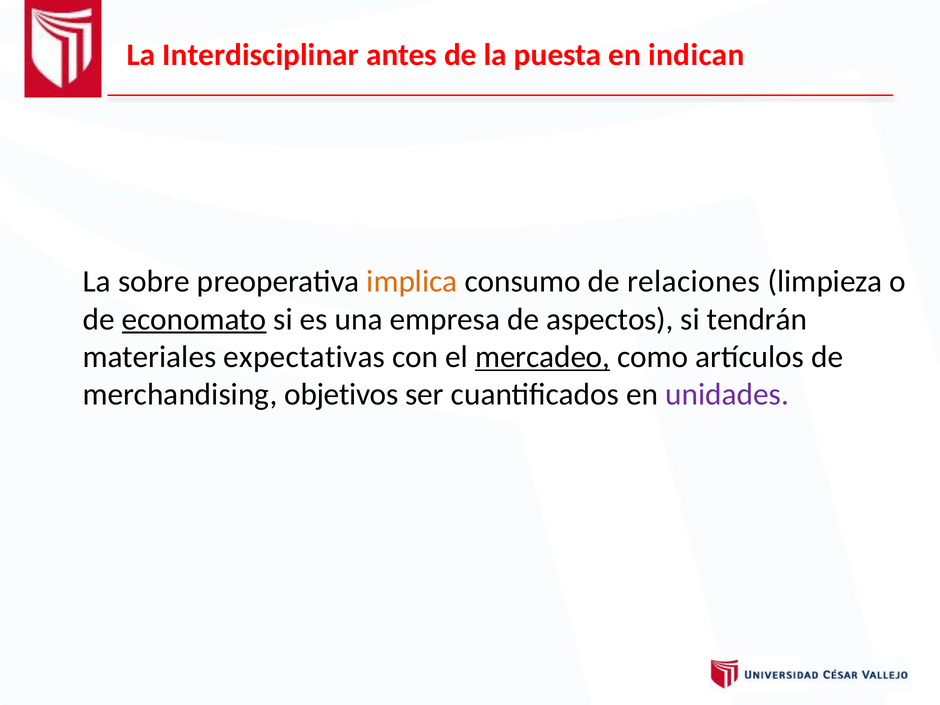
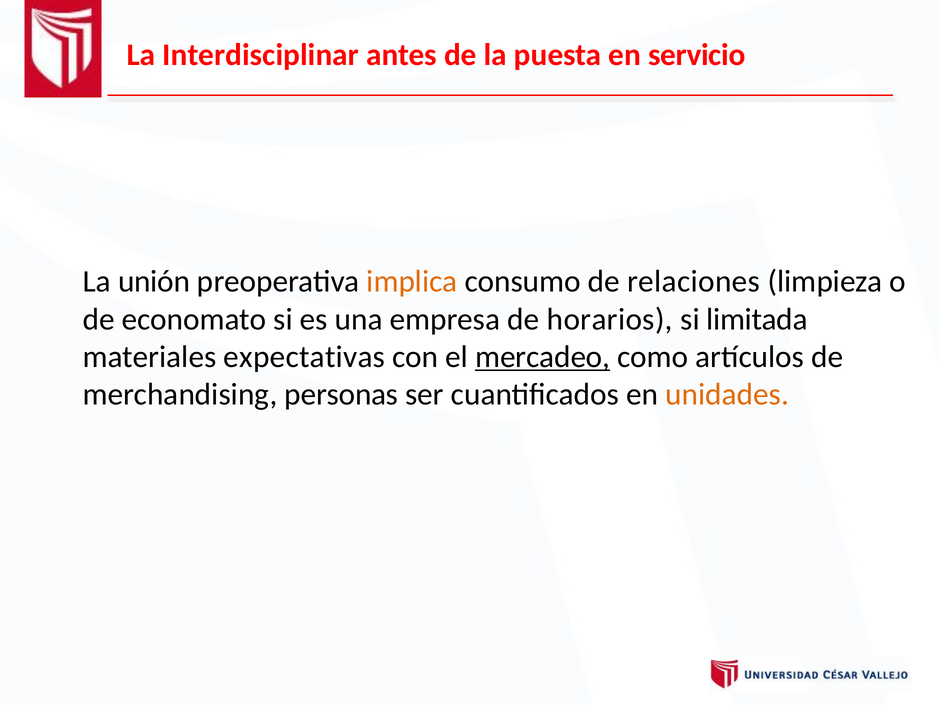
indican: indican -> servicio (697, 55)
sobre: sobre -> unión (154, 282)
economato underline: present -> none (194, 319)
aspectos: aspectos -> horarios (610, 319)
tendrán: tendrán -> limitada (757, 319)
objetivos: objetivos -> personas (341, 394)
unidades colour: purple -> orange (727, 394)
